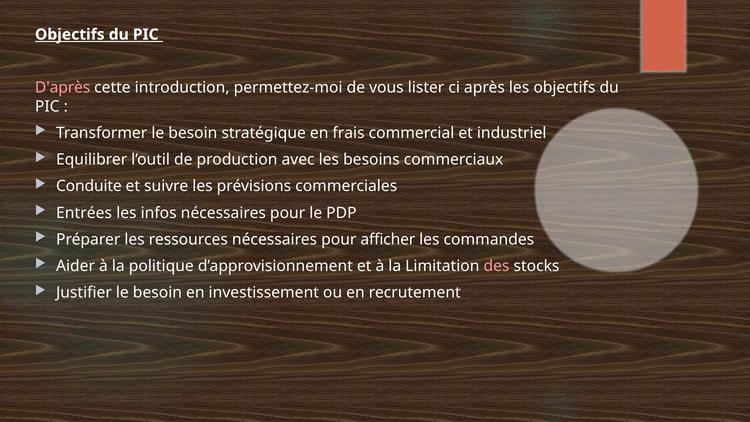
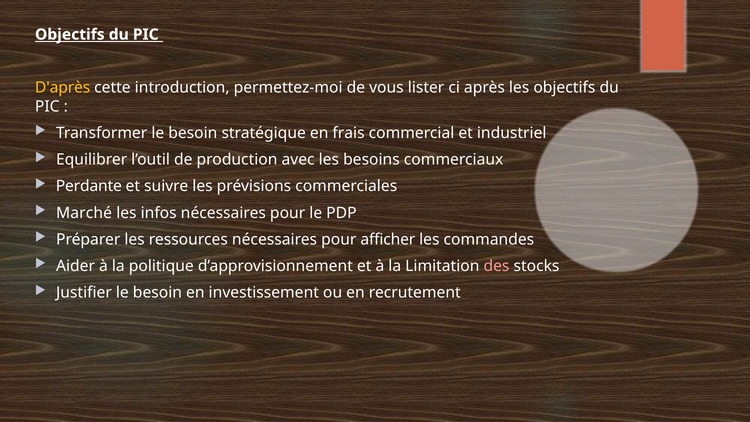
D'après colour: pink -> yellow (63, 88)
Conduite: Conduite -> Perdante (89, 186)
Entrées: Entrées -> Marché (84, 213)
